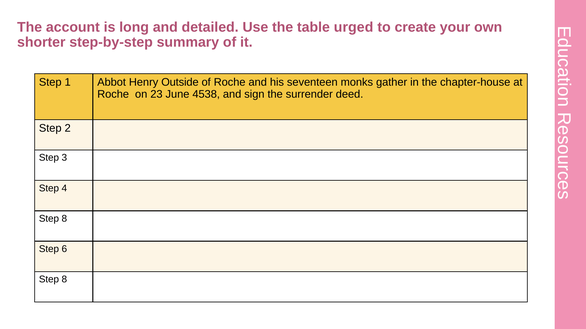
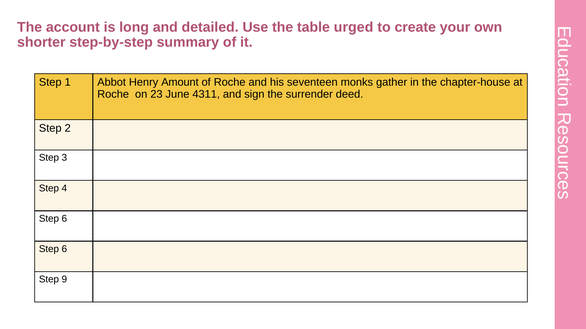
Outside: Outside -> Amount (180, 82)
4538: 4538 -> 4311 (206, 95)
8: 8 -> 6 (64, 219)
8: 8 -> 9 (64, 280)
